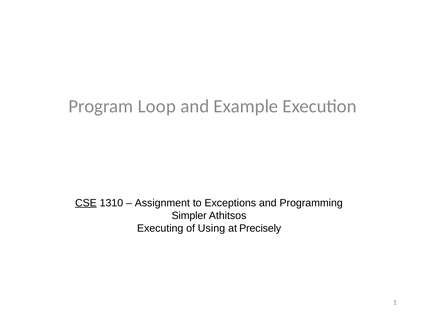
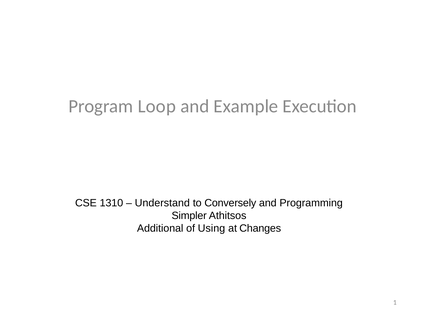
CSE underline: present -> none (86, 203)
Assignment: Assignment -> Understand (162, 203)
Exceptions: Exceptions -> Conversely (230, 203)
Executing: Executing -> Additional (160, 228)
Precisely: Precisely -> Changes (260, 228)
